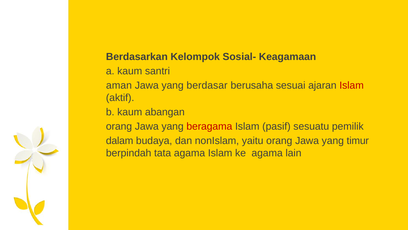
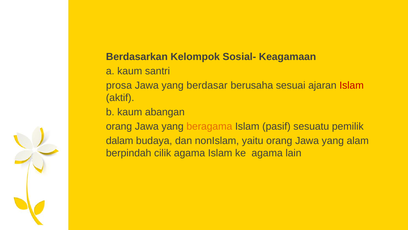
aman: aman -> prosa (119, 85)
beragama colour: red -> orange (209, 126)
timur: timur -> alam (358, 140)
tata: tata -> cilik (163, 153)
